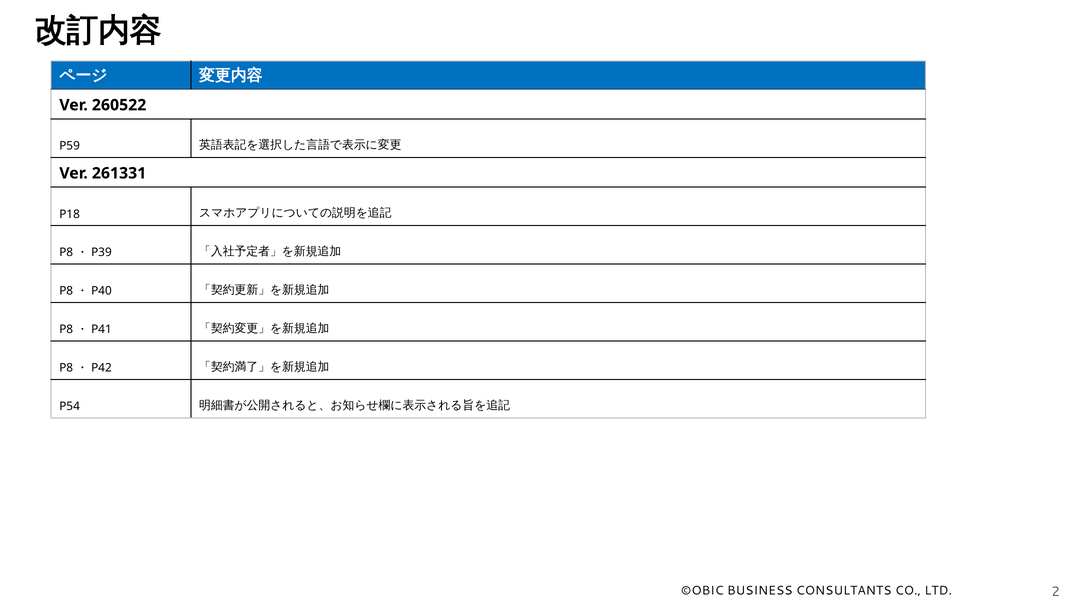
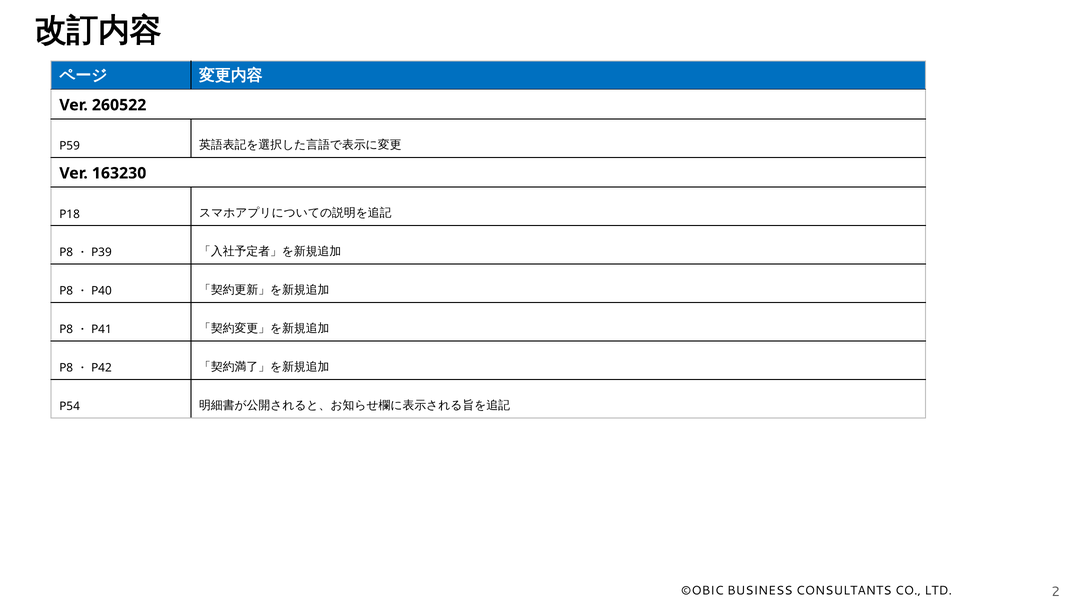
261331: 261331 -> 163230 (119, 173)
